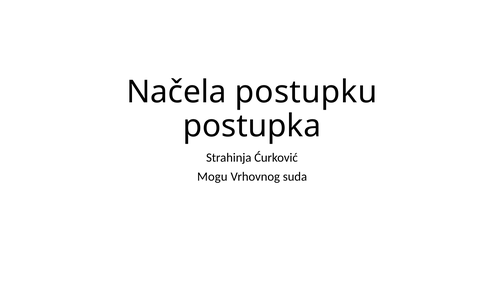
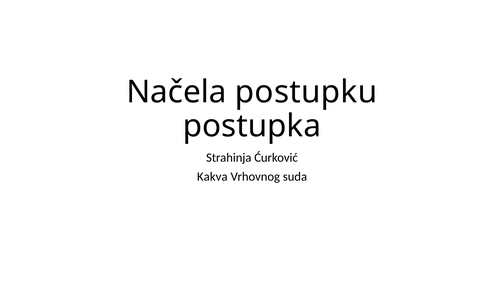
Mogu: Mogu -> Kakva (212, 176)
